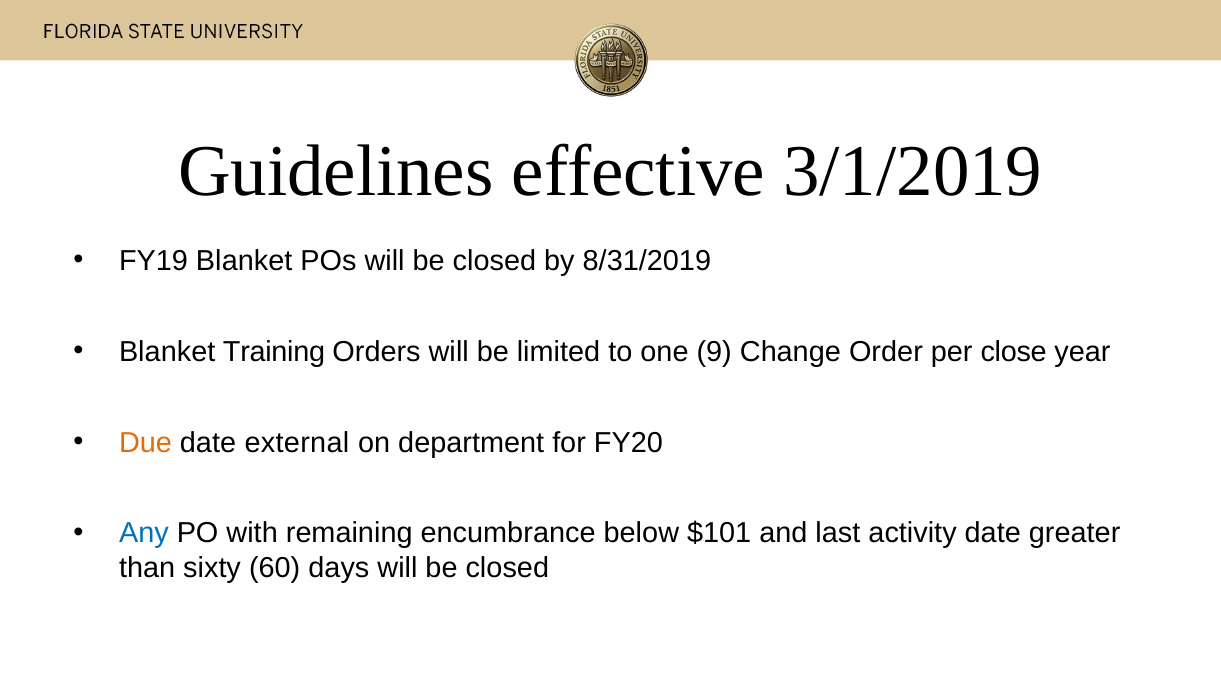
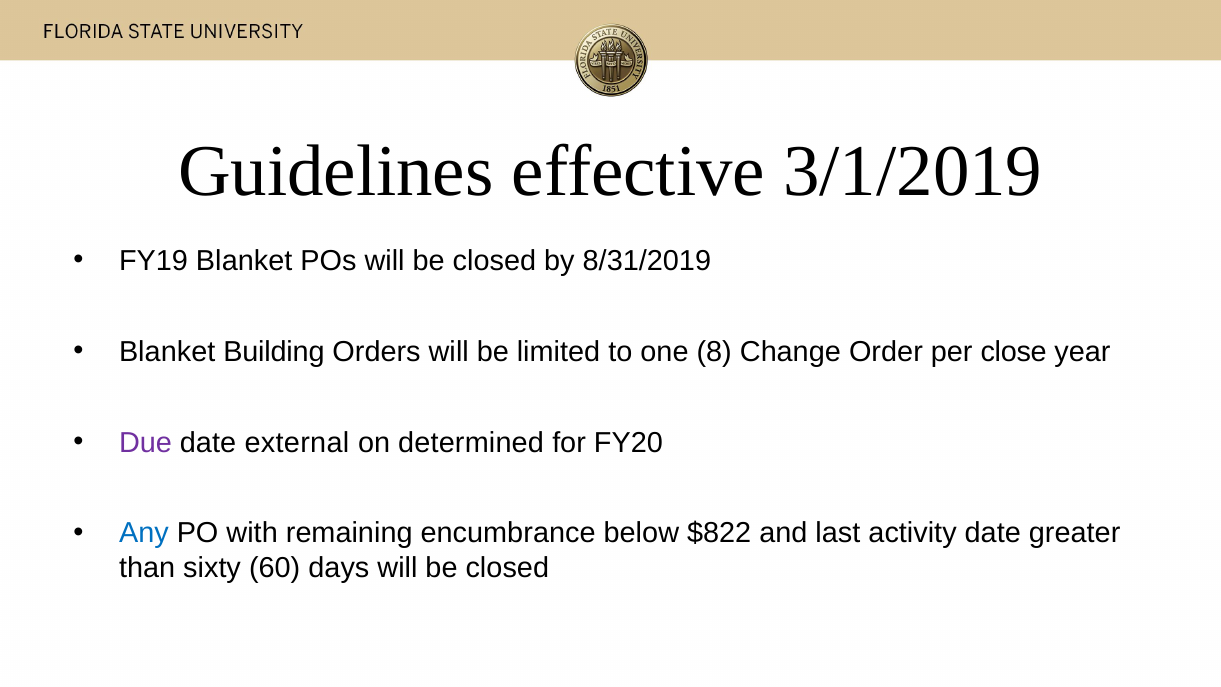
Training: Training -> Building (274, 351)
9: 9 -> 8 (714, 351)
Due colour: orange -> purple (146, 442)
department: department -> determined (471, 442)
$101: $101 -> $822 (719, 533)
